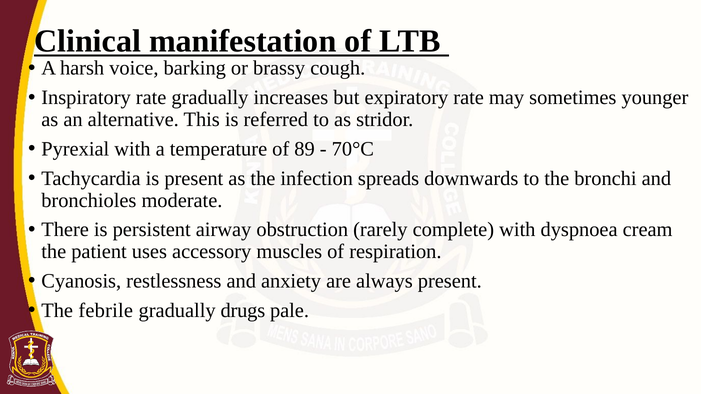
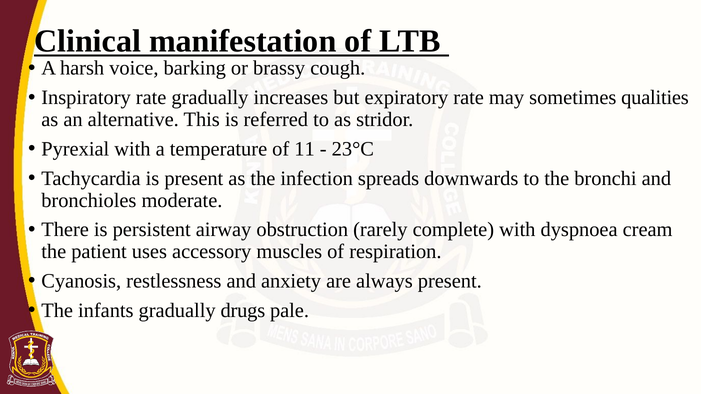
younger: younger -> qualities (655, 98)
89: 89 -> 11 (305, 149)
70°C: 70°C -> 23°C (353, 149)
febrile: febrile -> infants (106, 311)
